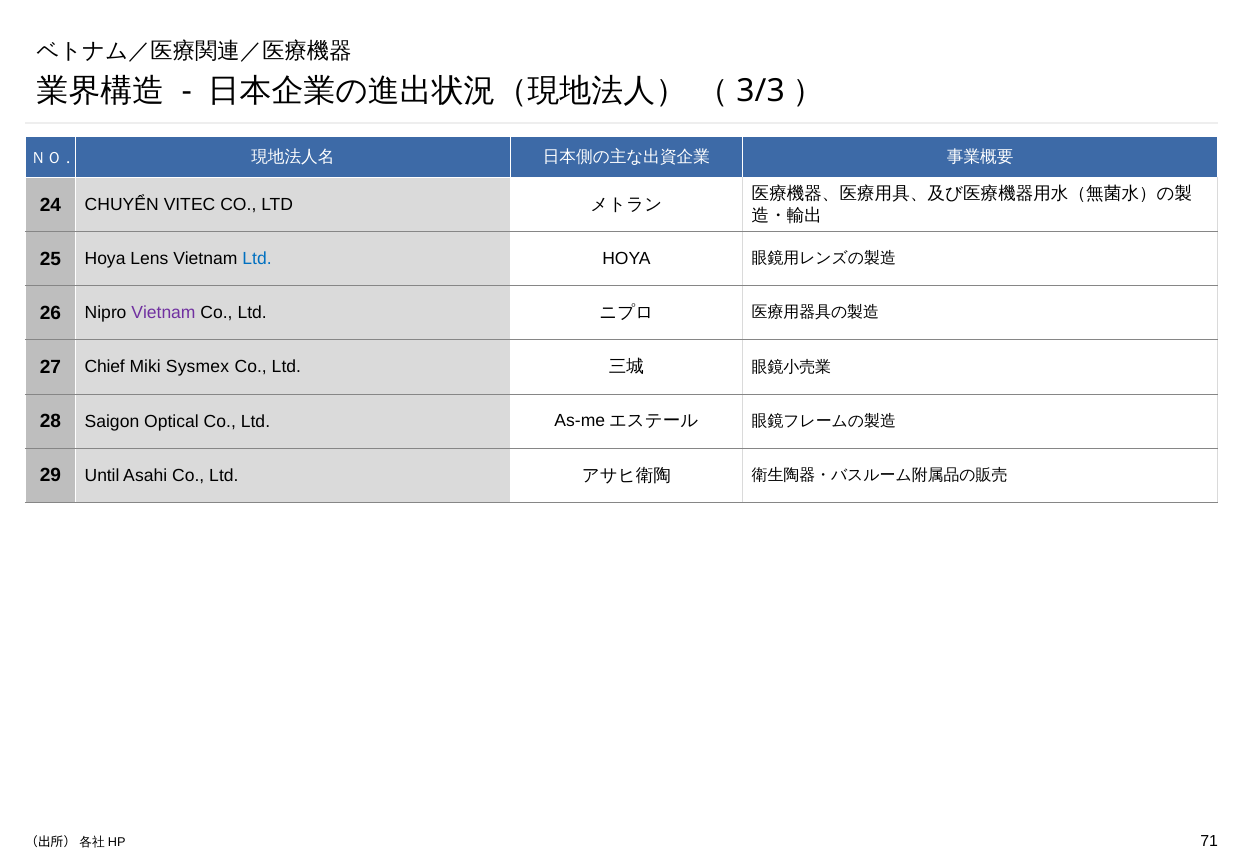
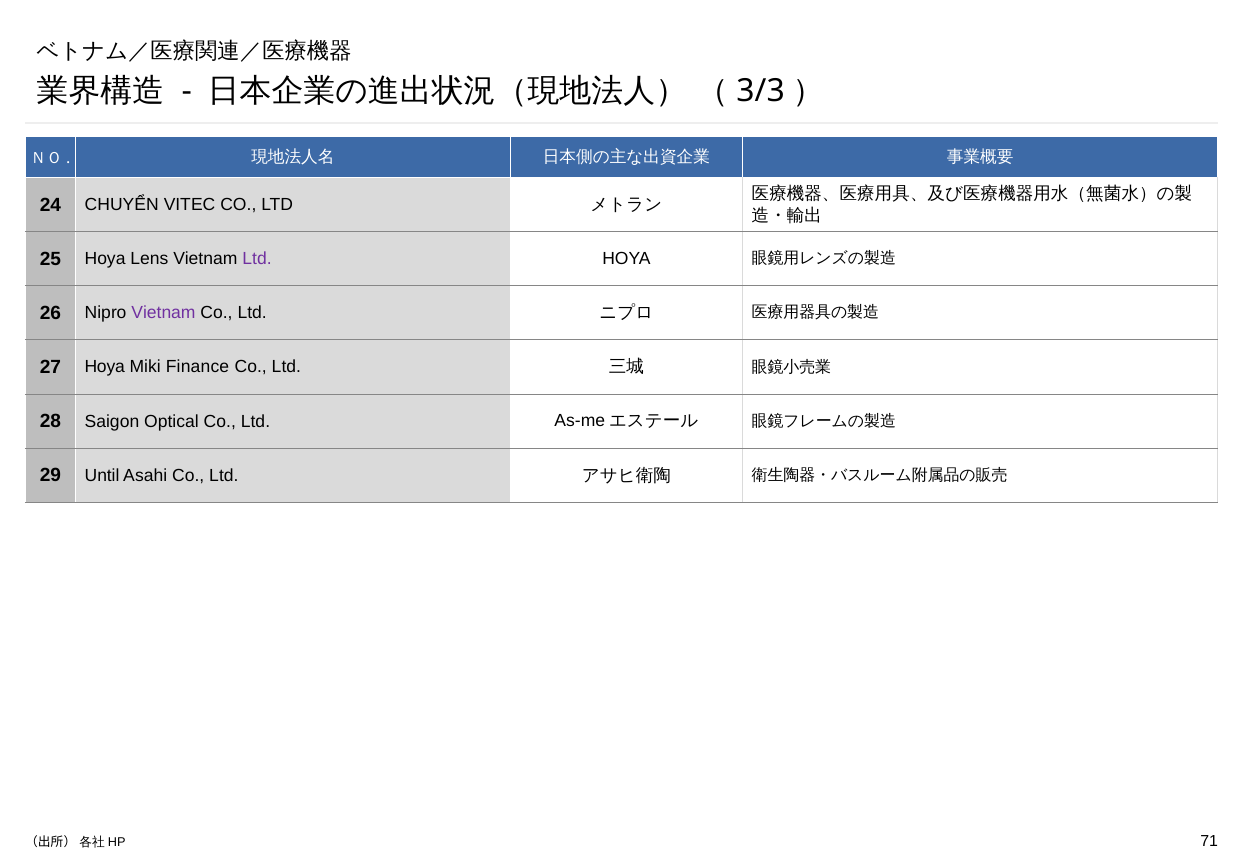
Ltd colour: blue -> purple (257, 259)
27 Chief: Chief -> Hoya (105, 367)
Sysmex: Sysmex -> Finance (198, 367)
